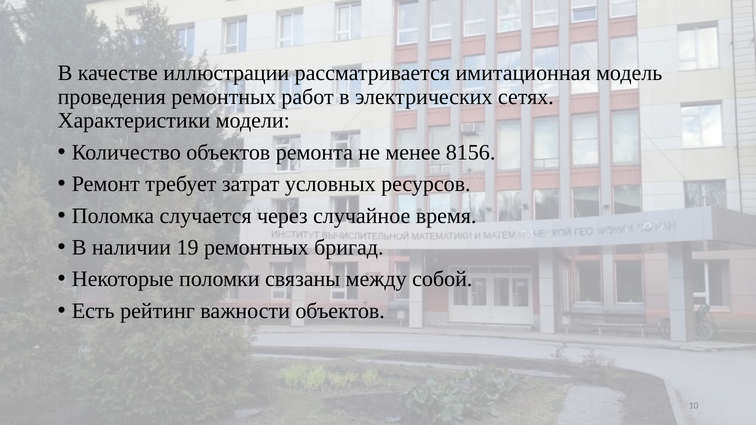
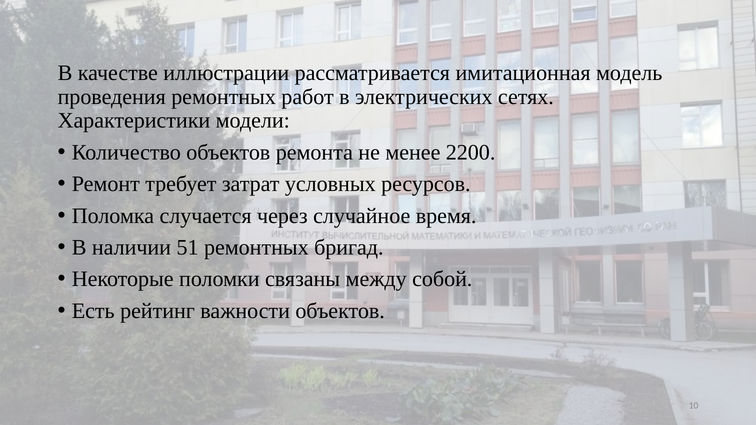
8156: 8156 -> 2200 (471, 152)
19: 19 -> 51 (188, 248)
